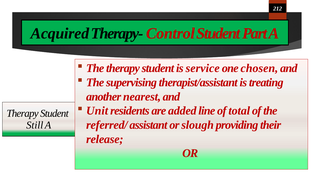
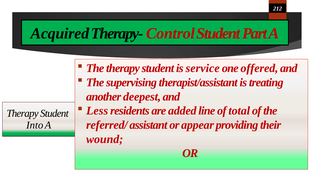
chosen: chosen -> offered (259, 68)
nearest: nearest -> deepest (142, 96)
Unit: Unit -> Less (97, 111)
slough: slough -> appear (198, 125)
Still: Still -> Into (35, 125)
release: release -> wound (105, 139)
